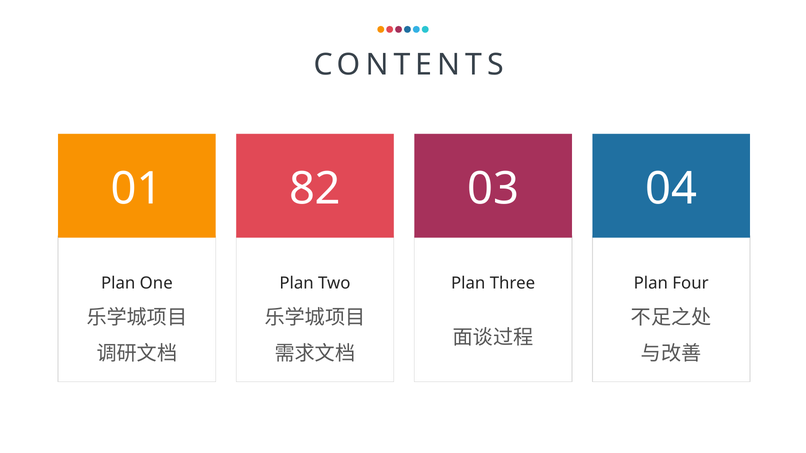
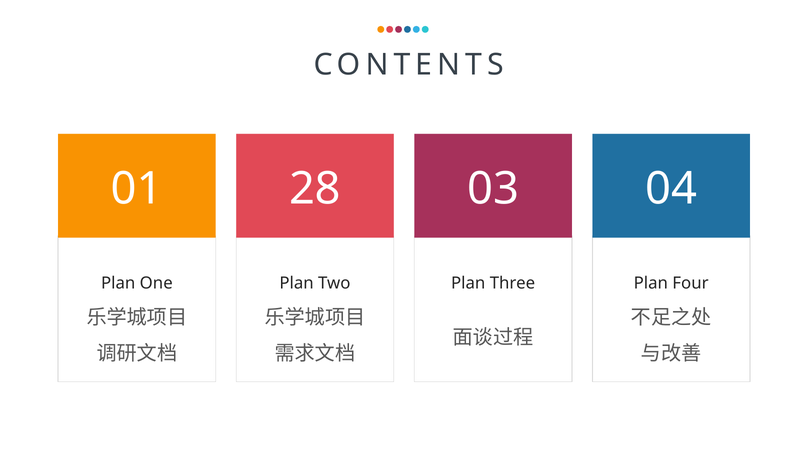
82: 82 -> 28 (315, 189)
